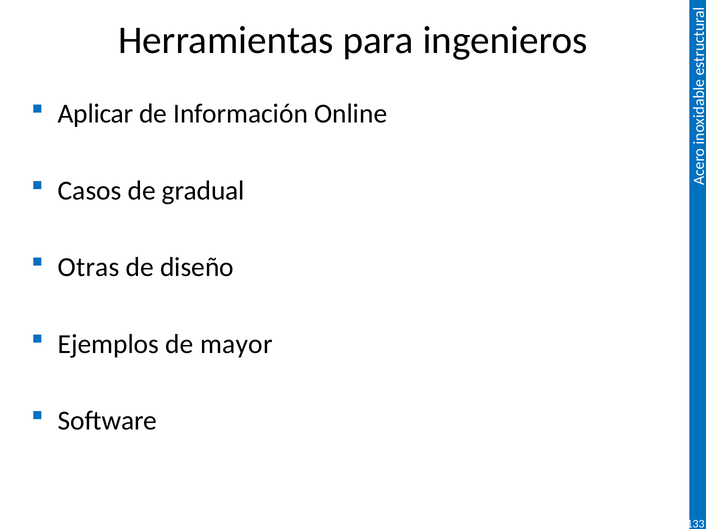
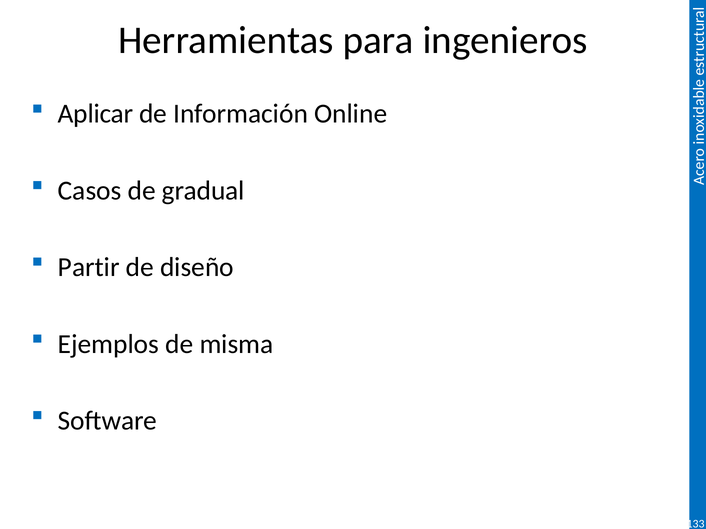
Otras: Otras -> Partir (89, 268)
mayor: mayor -> misma (236, 344)
